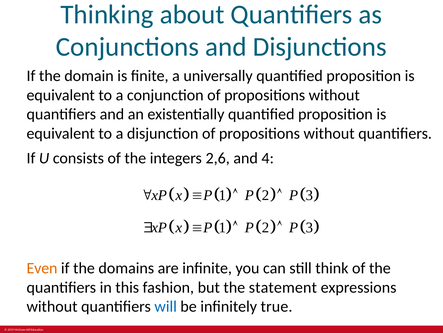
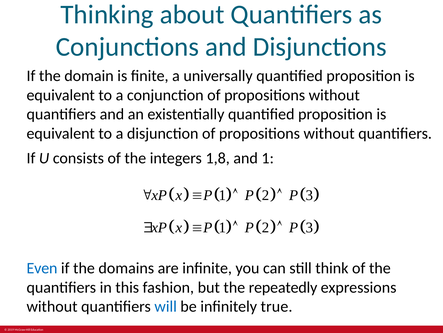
2,6: 2,6 -> 1,8 (218, 158)
and 4: 4 -> 1 (268, 158)
Even colour: orange -> blue (42, 268)
statement: statement -> repeatedly (283, 287)
